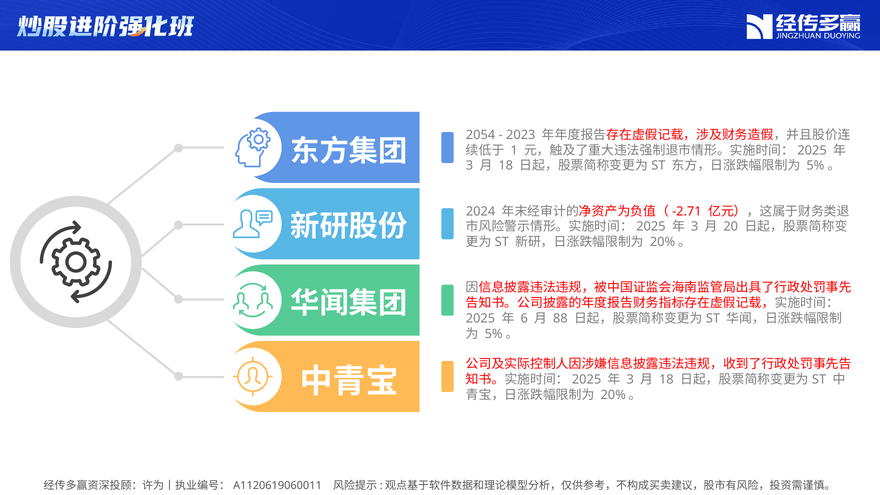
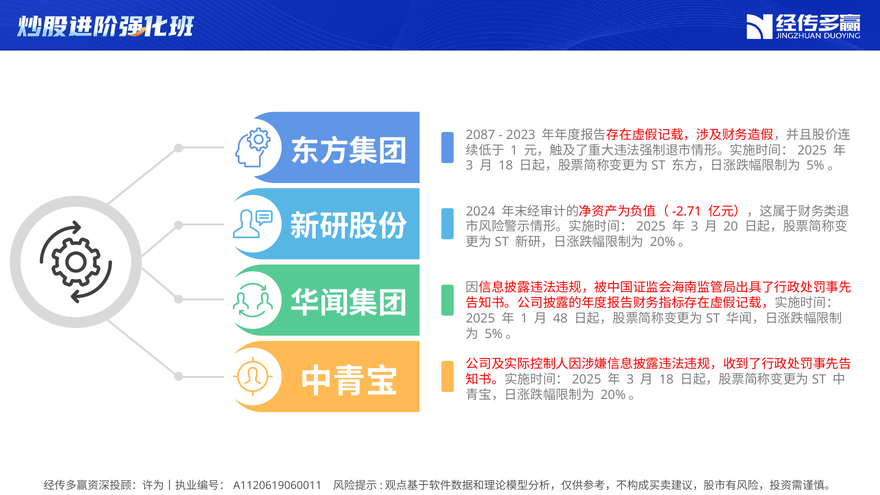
2054: 2054 -> 2087 (481, 135)
6: 6 -> 1 (524, 318)
88: 88 -> 48 (560, 318)
